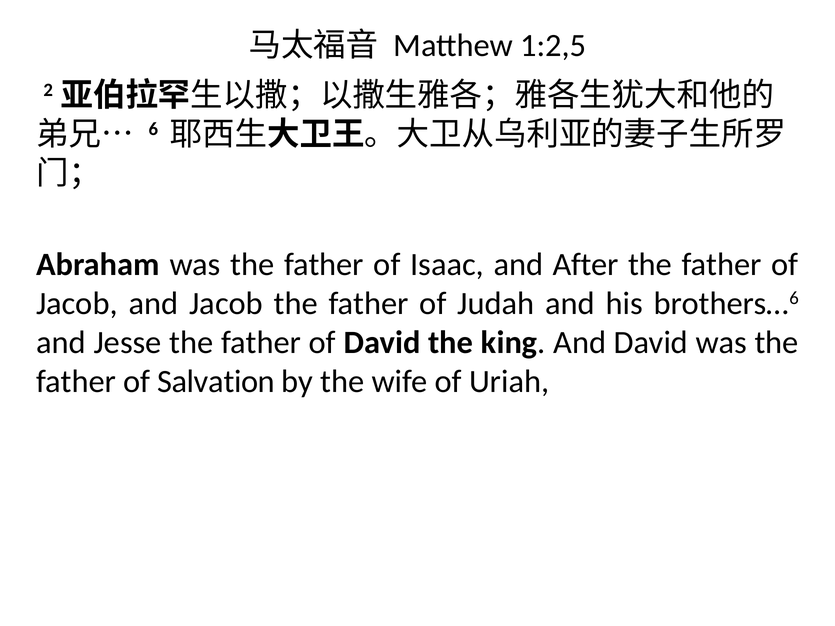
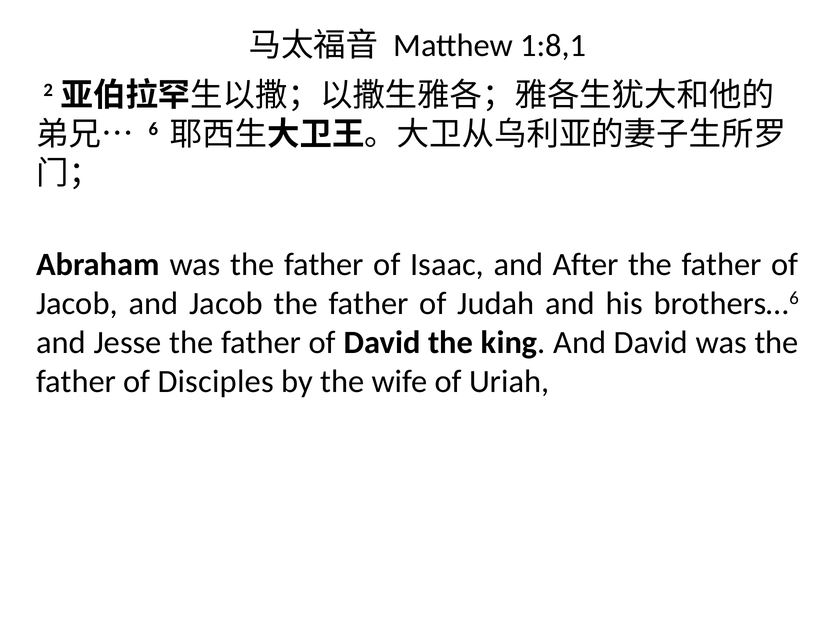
1:2,5: 1:2,5 -> 1:8,1 (553, 45)
Salvation: Salvation -> Disciples (216, 381)
